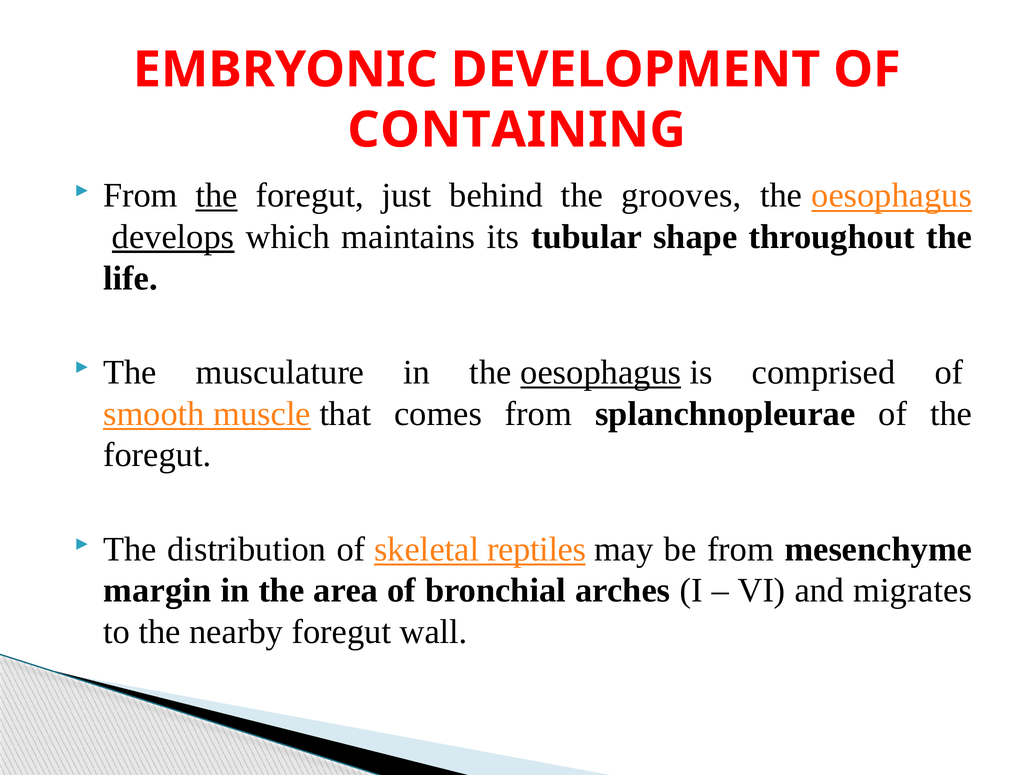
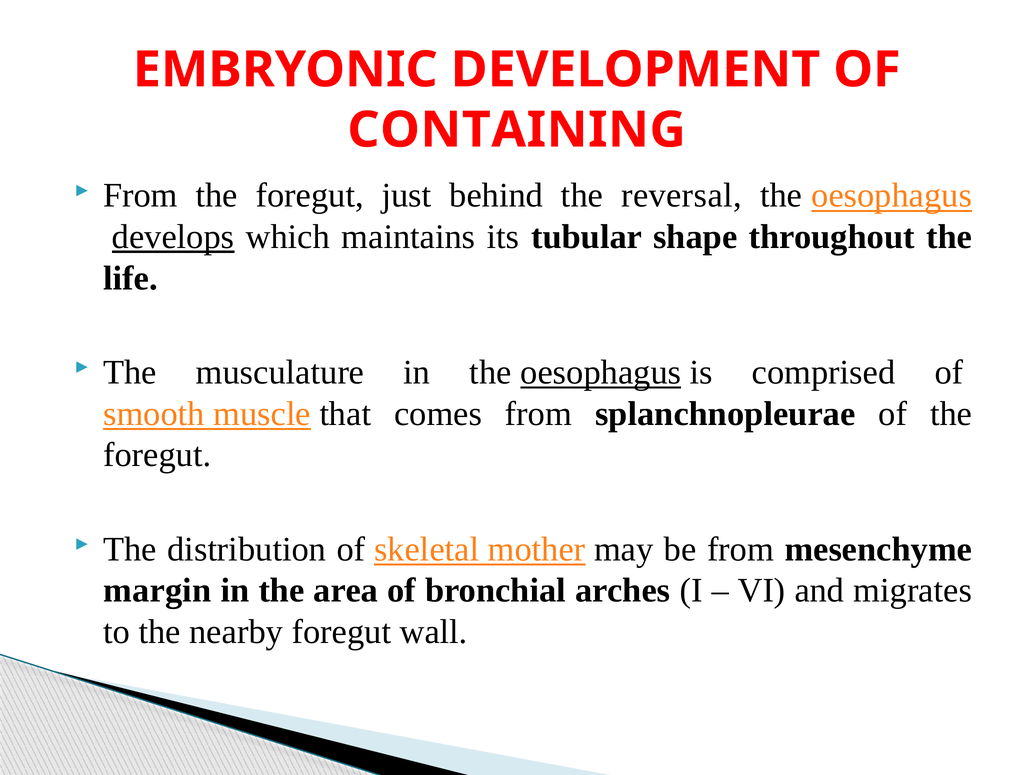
the underline: present -> none (217, 196)
grooves: grooves -> reversal (681, 196)
reptiles: reptiles -> mother (537, 550)
